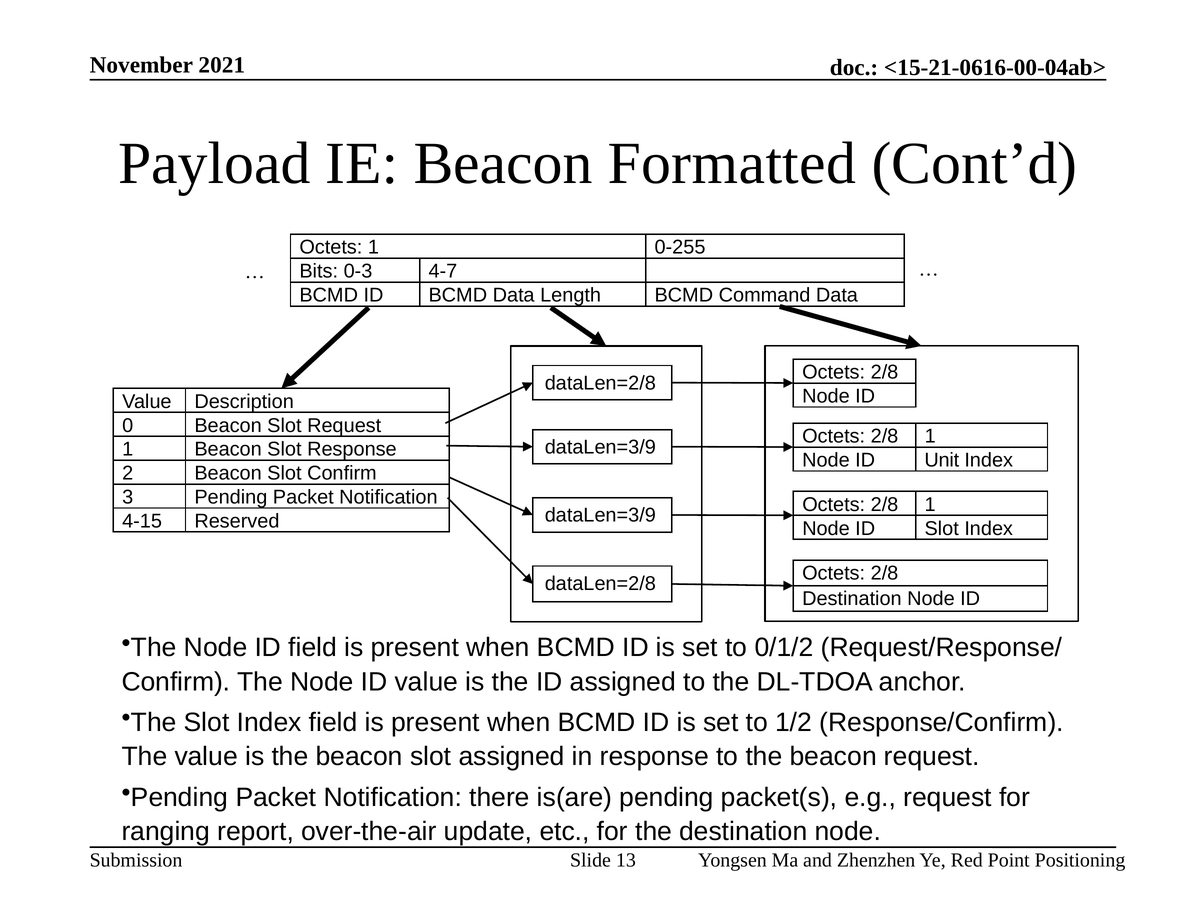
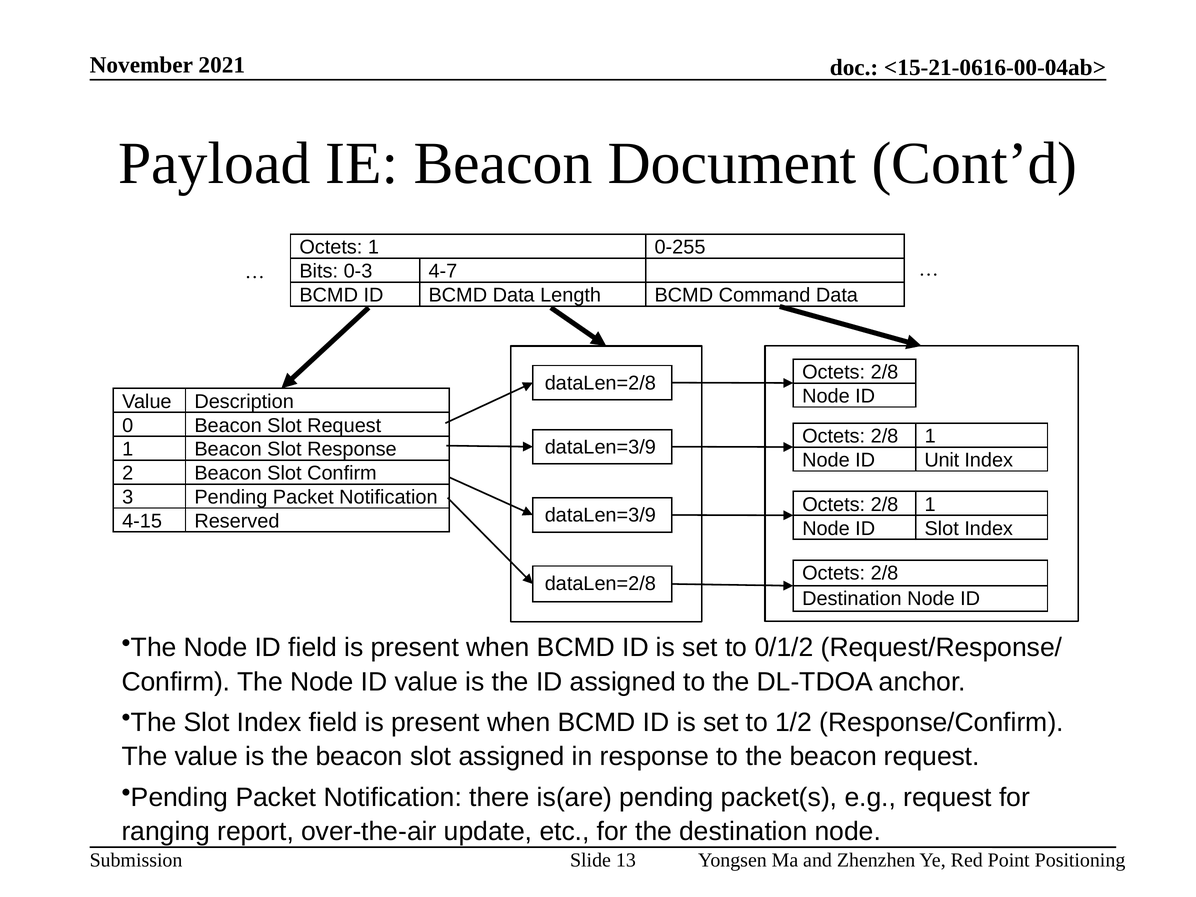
Formatted: Formatted -> Document (732, 164)
